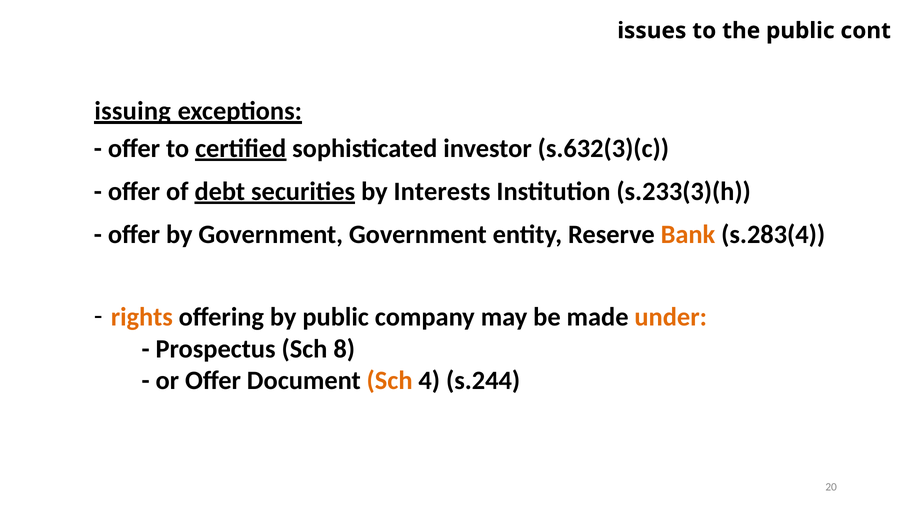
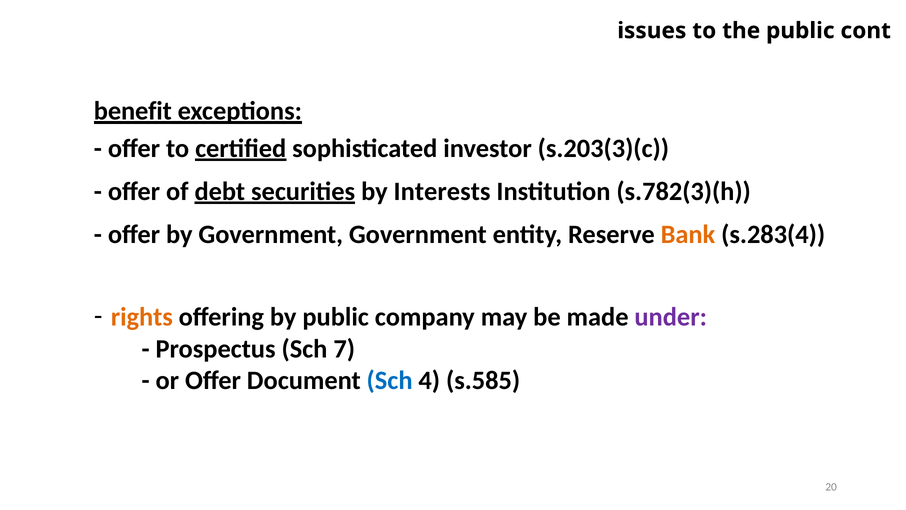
issuing: issuing -> benefit (133, 111)
s.632(3)(c: s.632(3)(c -> s.203(3)(c (603, 148)
s.233(3)(h: s.233(3)(h -> s.782(3)(h (684, 191)
under colour: orange -> purple (671, 317)
8: 8 -> 7 (344, 349)
Sch colour: orange -> blue (390, 380)
s.244: s.244 -> s.585 (483, 380)
